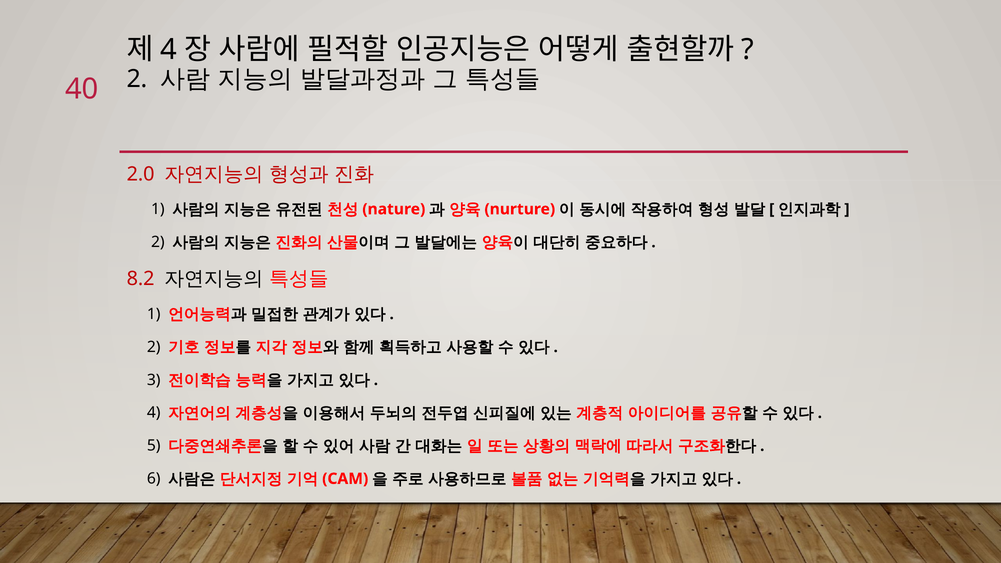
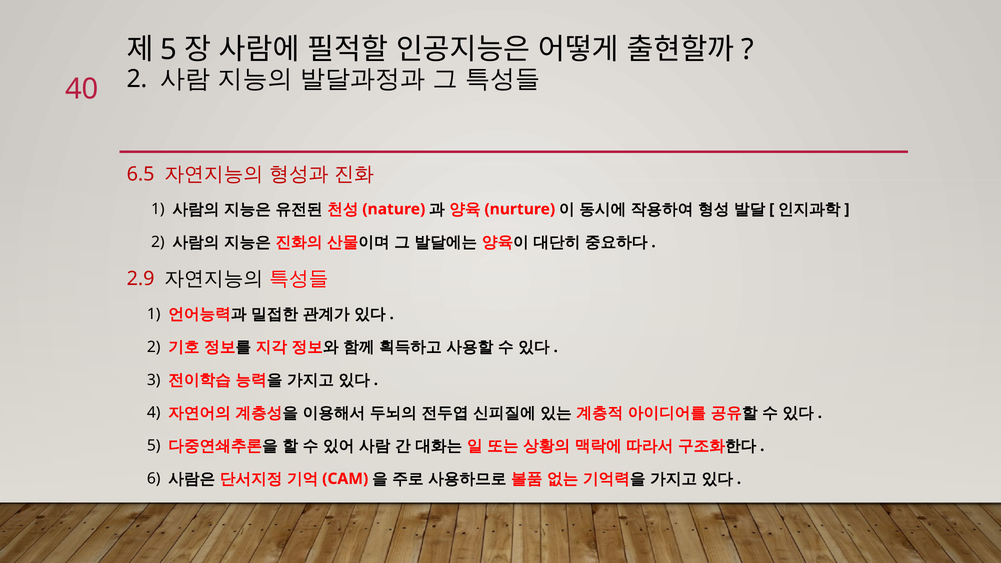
4: 4 -> 5 (169, 50)
2.0: 2.0 -> 6.5 (141, 174)
8.2: 8.2 -> 2.9 (141, 279)
